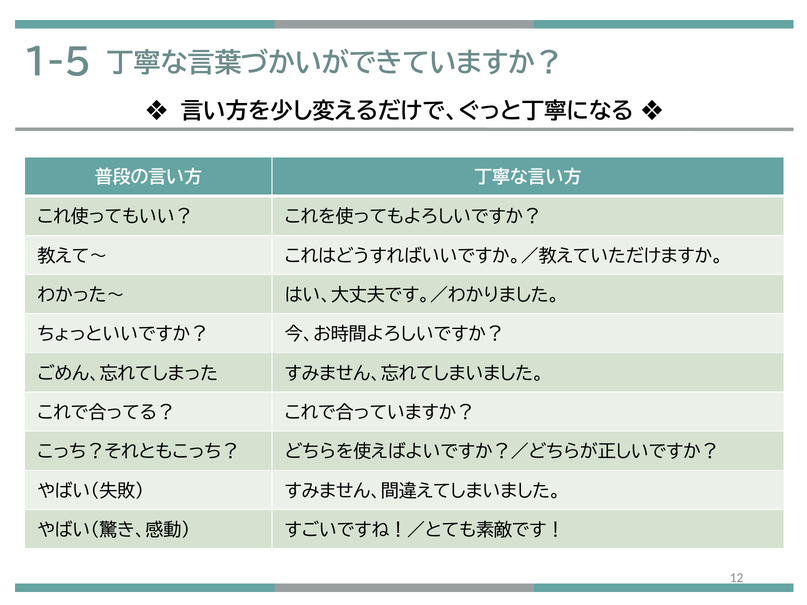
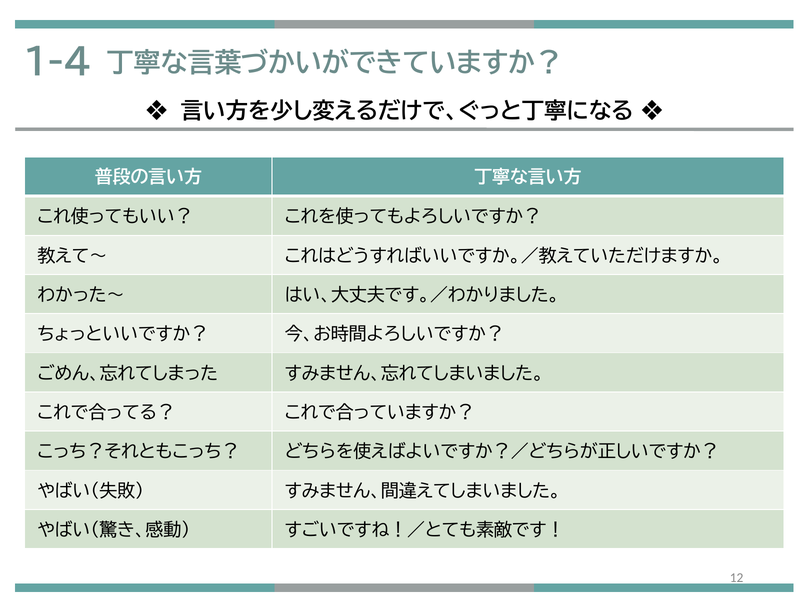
1-5: 1-5 -> 1-4 (58, 63)
